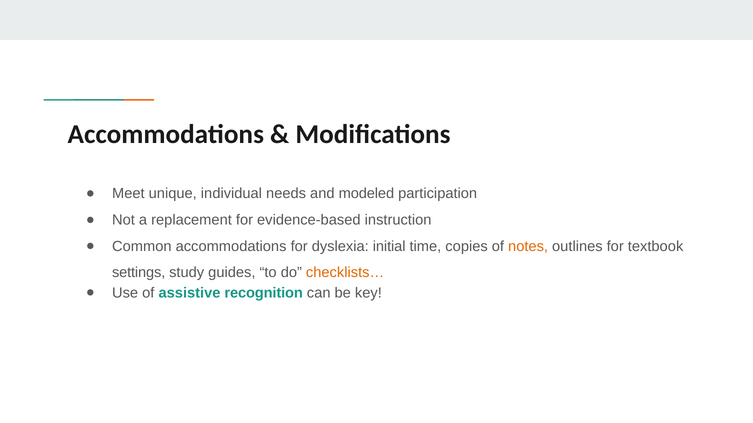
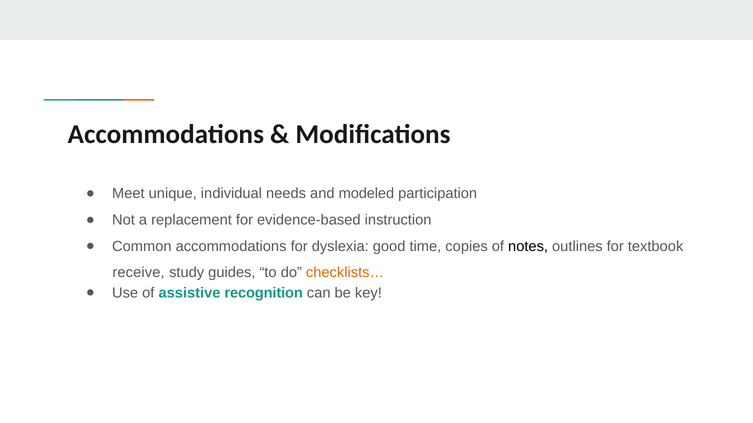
initial: initial -> good (389, 247)
notes colour: orange -> black (528, 247)
settings: settings -> receive (139, 273)
